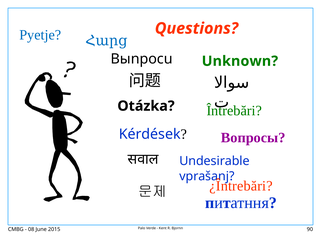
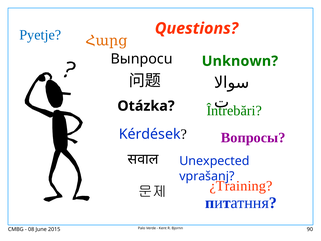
Հարց colour: blue -> orange (106, 41)
Undesirable: Undesirable -> Unexpected (214, 161)
¿Întrebări: ¿Întrebări -> ¿Training (241, 186)
